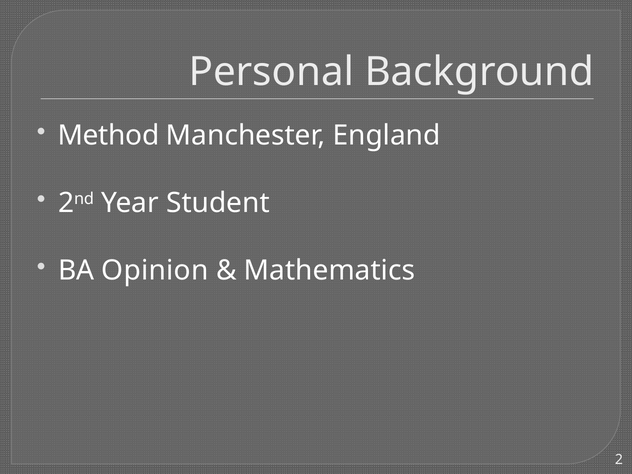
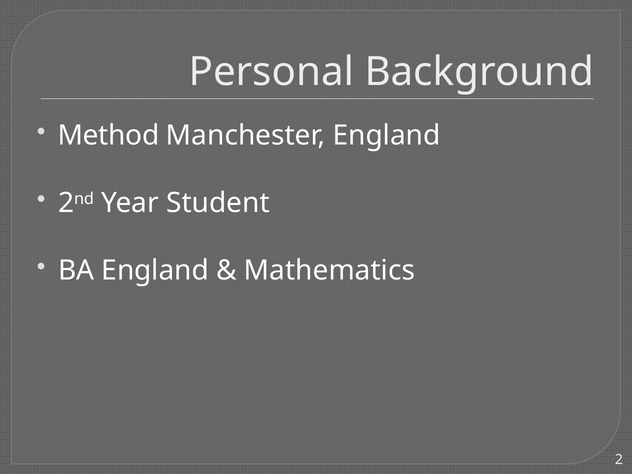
BA Opinion: Opinion -> England (155, 271)
